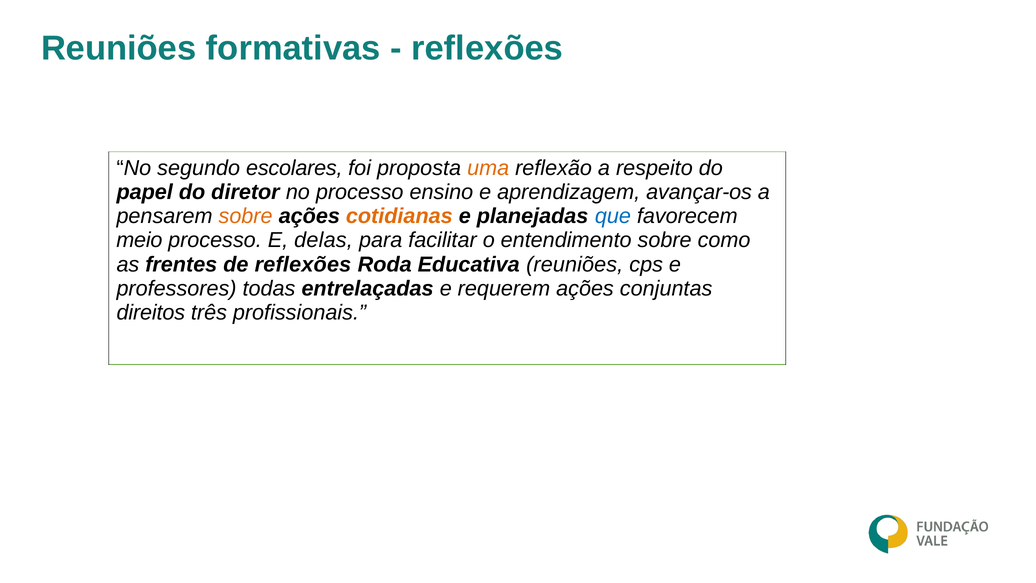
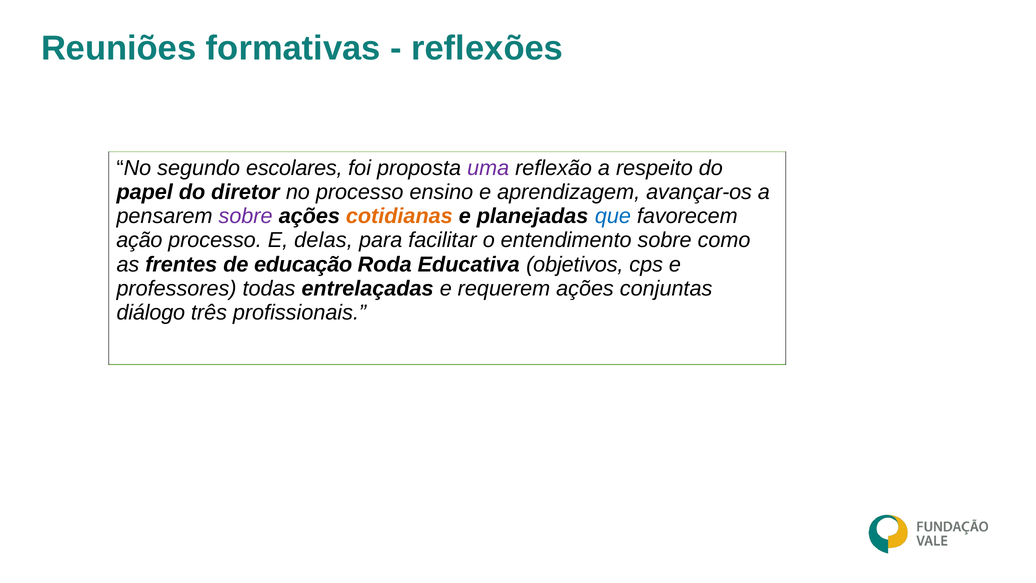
uma colour: orange -> purple (488, 168)
sobre colour: orange -> purple (246, 216)
meio: meio -> ação (139, 240)
de reflexões: reflexões -> educação (303, 264)
Educativa reuniões: reuniões -> objetivos (575, 264)
direitos: direitos -> diálogo (151, 312)
